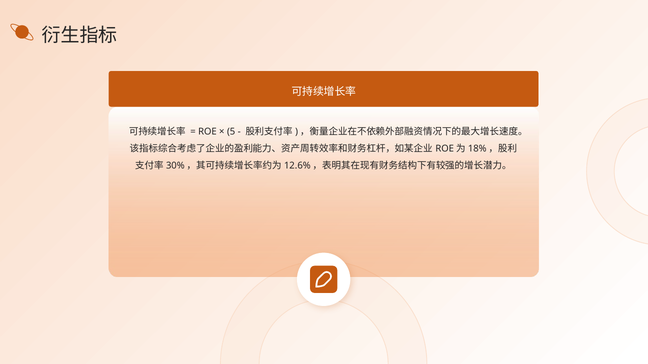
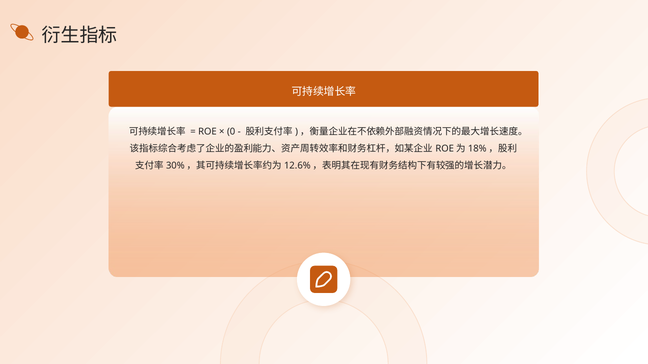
5: 5 -> 0 (231, 132)
